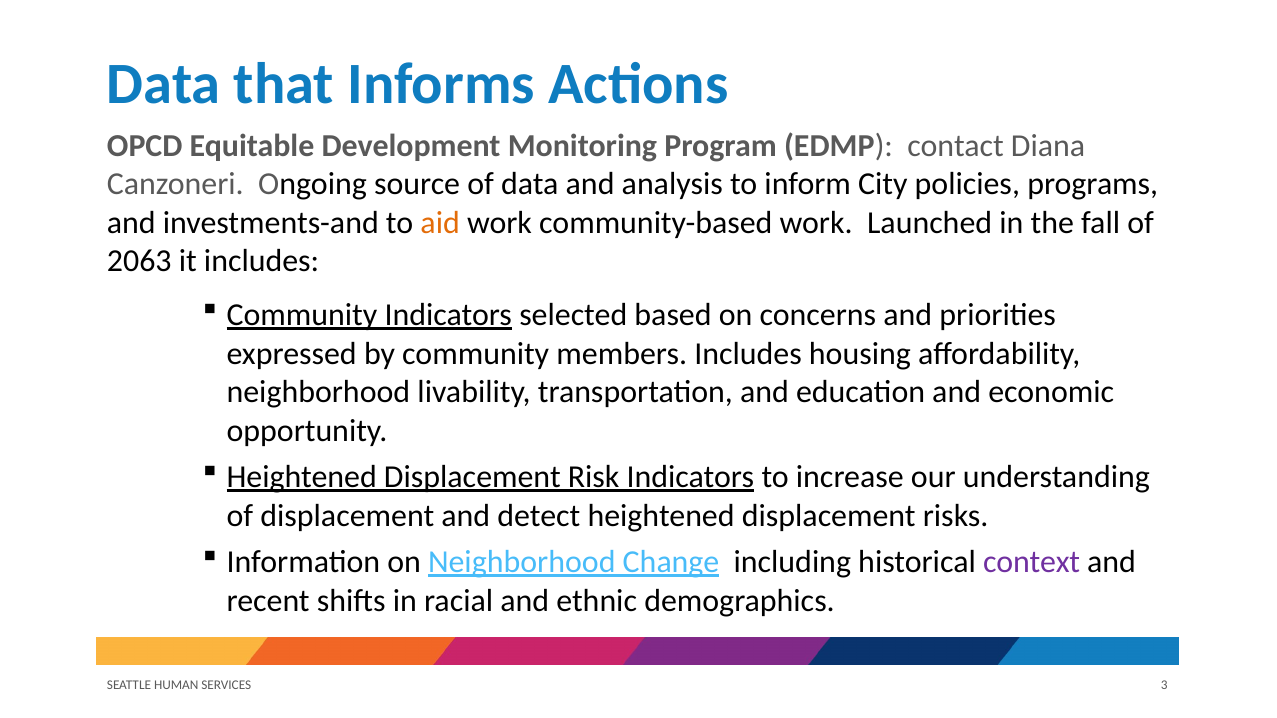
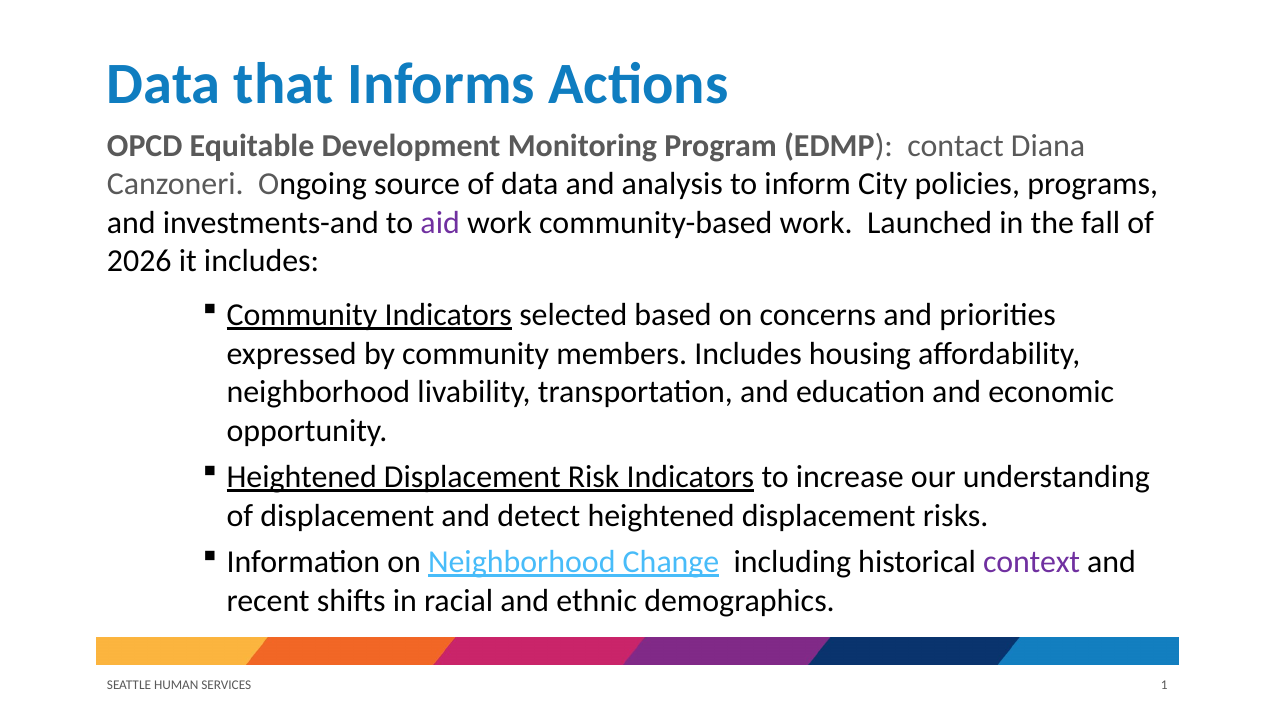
aid colour: orange -> purple (440, 223)
2063: 2063 -> 2026 (139, 261)
3: 3 -> 1 (1164, 686)
